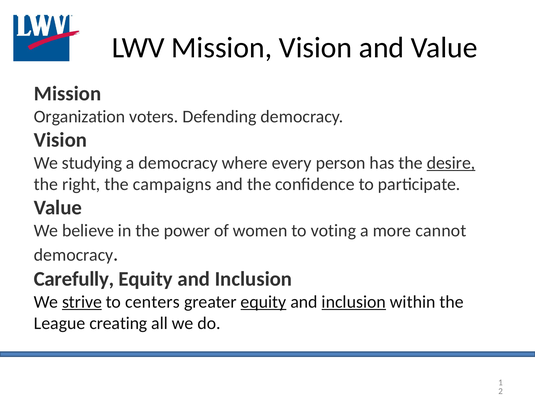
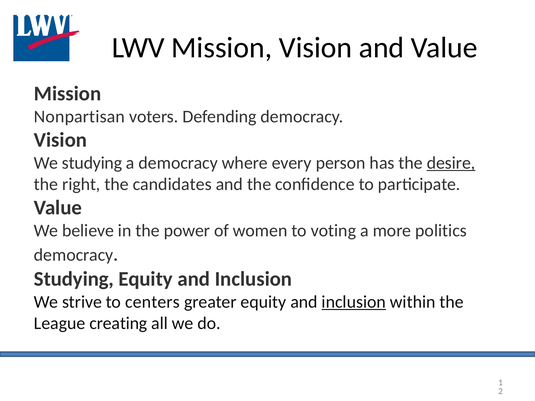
Organization: Organization -> Nonpartisan (79, 117)
campaigns: campaigns -> candidates (172, 184)
cannot: cannot -> politics (441, 231)
Carefully: Carefully -> Studying (74, 279)
strive underline: present -> none (82, 302)
equity underline: present -> none (263, 302)
